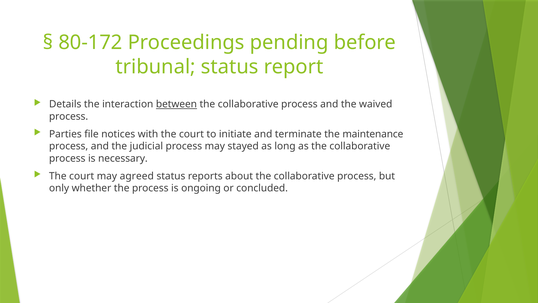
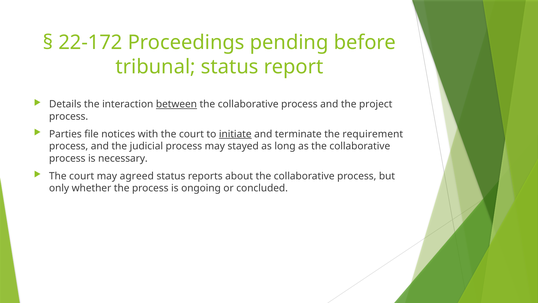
80-172: 80-172 -> 22-172 (90, 42)
waived: waived -> project (376, 104)
initiate underline: none -> present (235, 134)
maintenance: maintenance -> requirement (373, 134)
